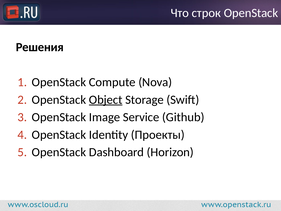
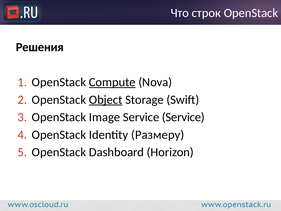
Compute underline: none -> present (112, 82)
Service Github: Github -> Service (183, 117)
Проекты: Проекты -> Размеру (158, 135)
